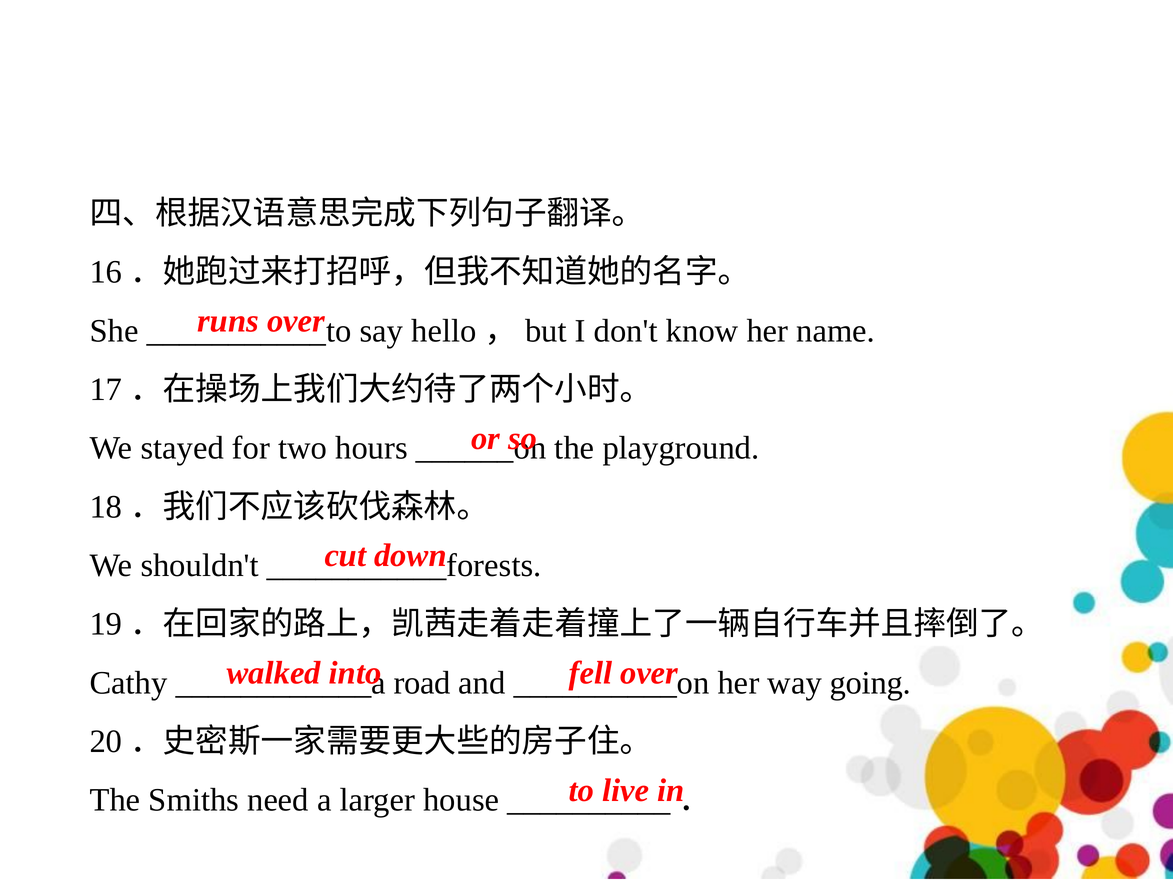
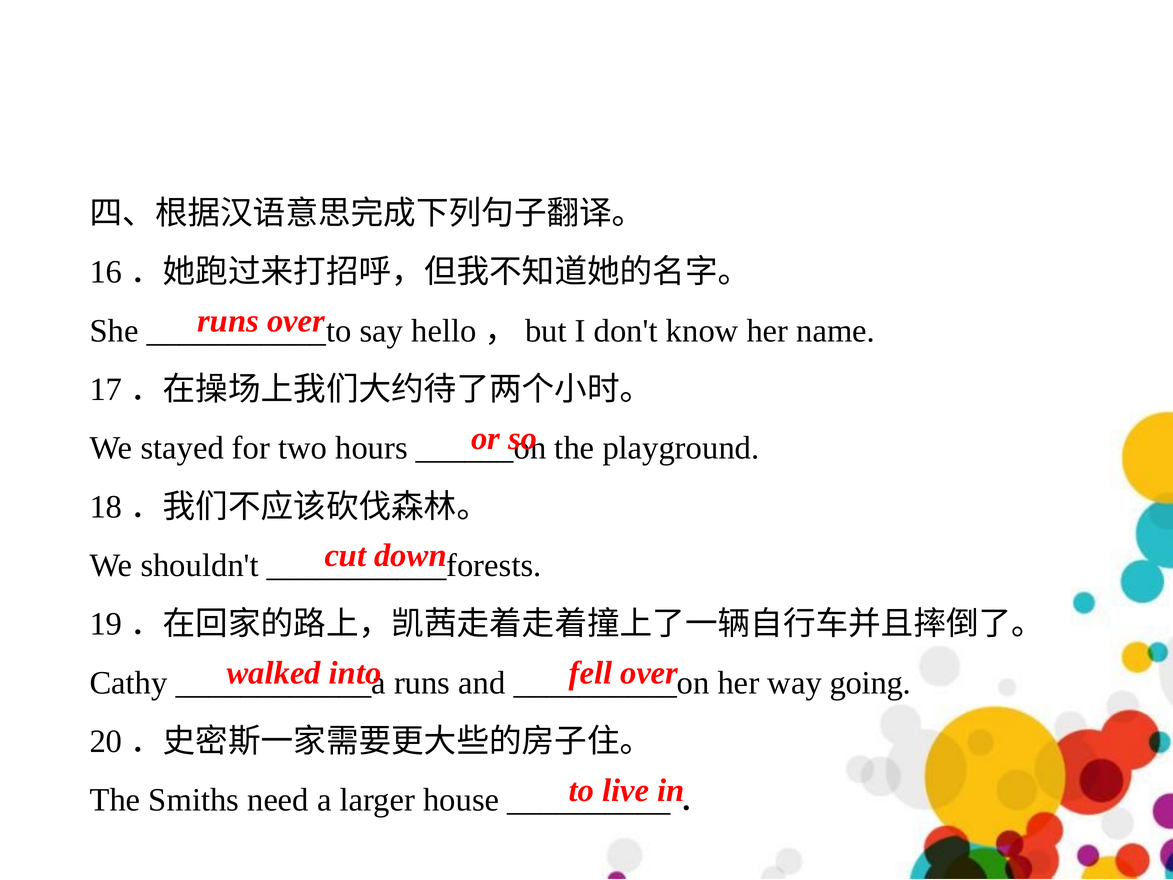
road: road -> runs (422, 683)
